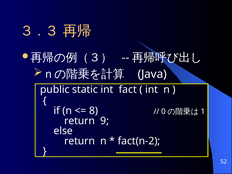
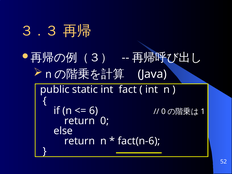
8: 8 -> 6 (94, 111)
return 9: 9 -> 0 (105, 121)
fact(n-2: fact(n-2 -> fact(n-6 (139, 141)
